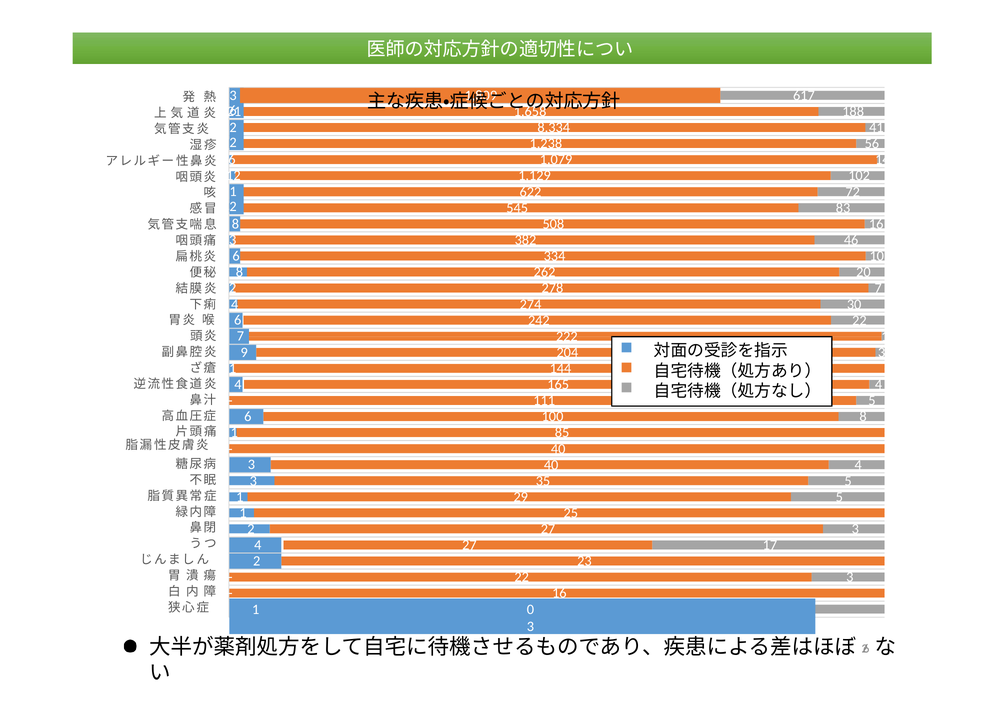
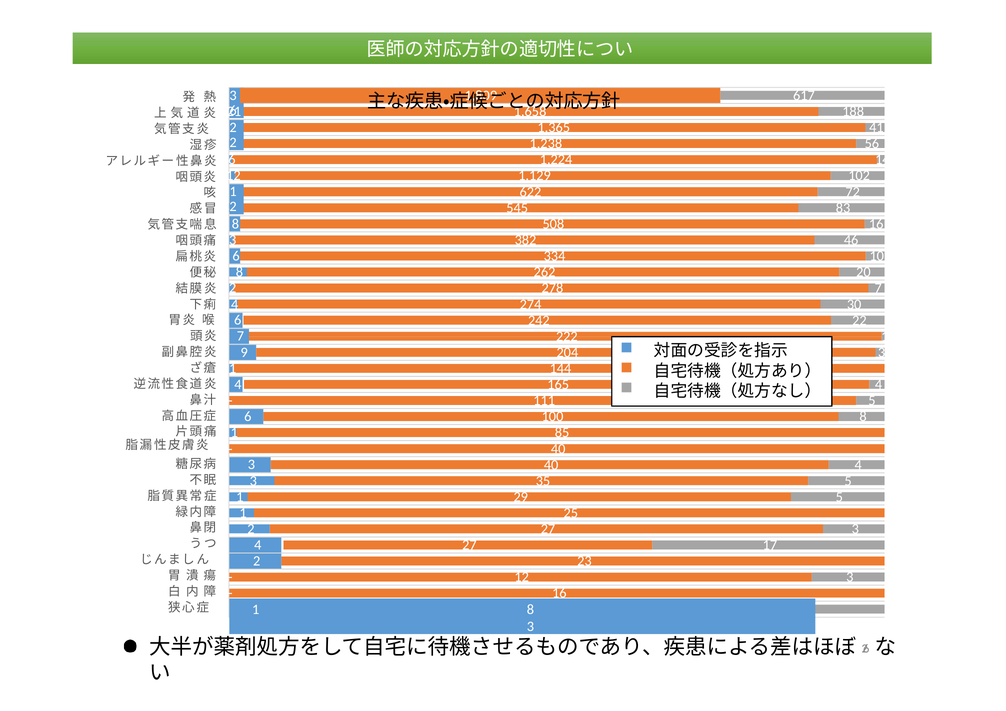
8,334: 8,334 -> 1,365 (554, 128)
1,079: 1,079 -> 1,224 (556, 160)
22: 22 -> 12 (522, 578)
1 0: 0 -> 8 (530, 610)
